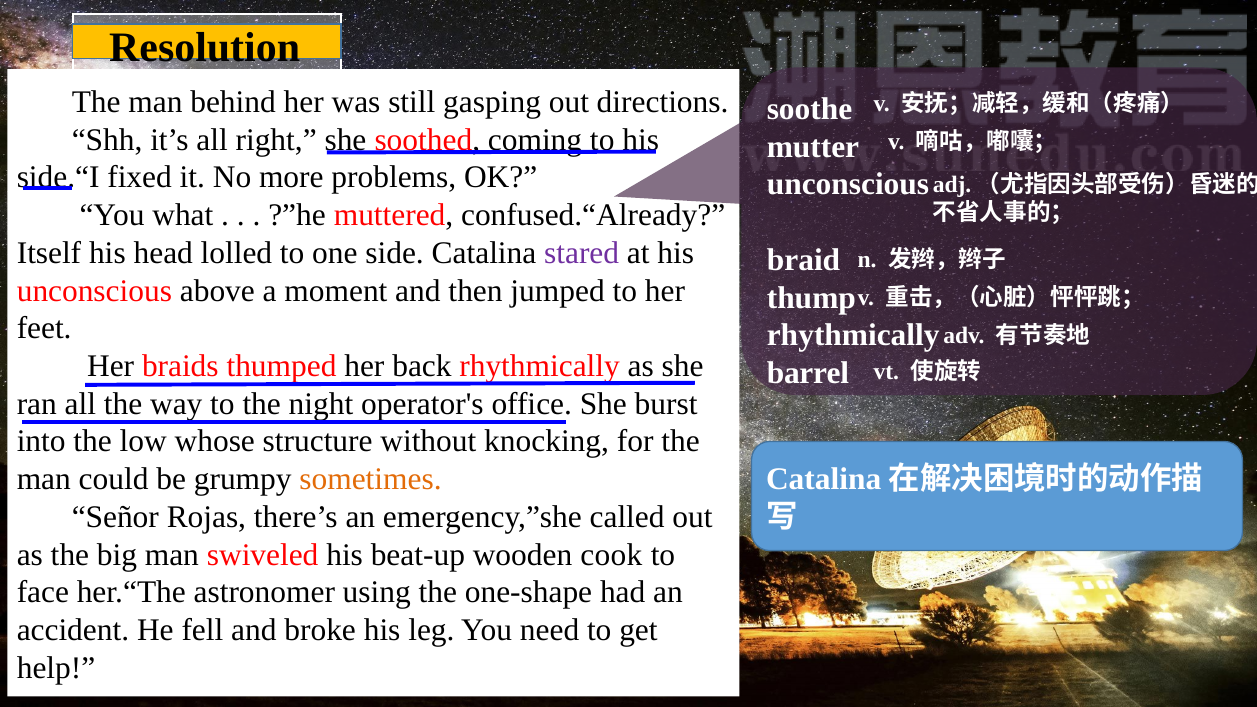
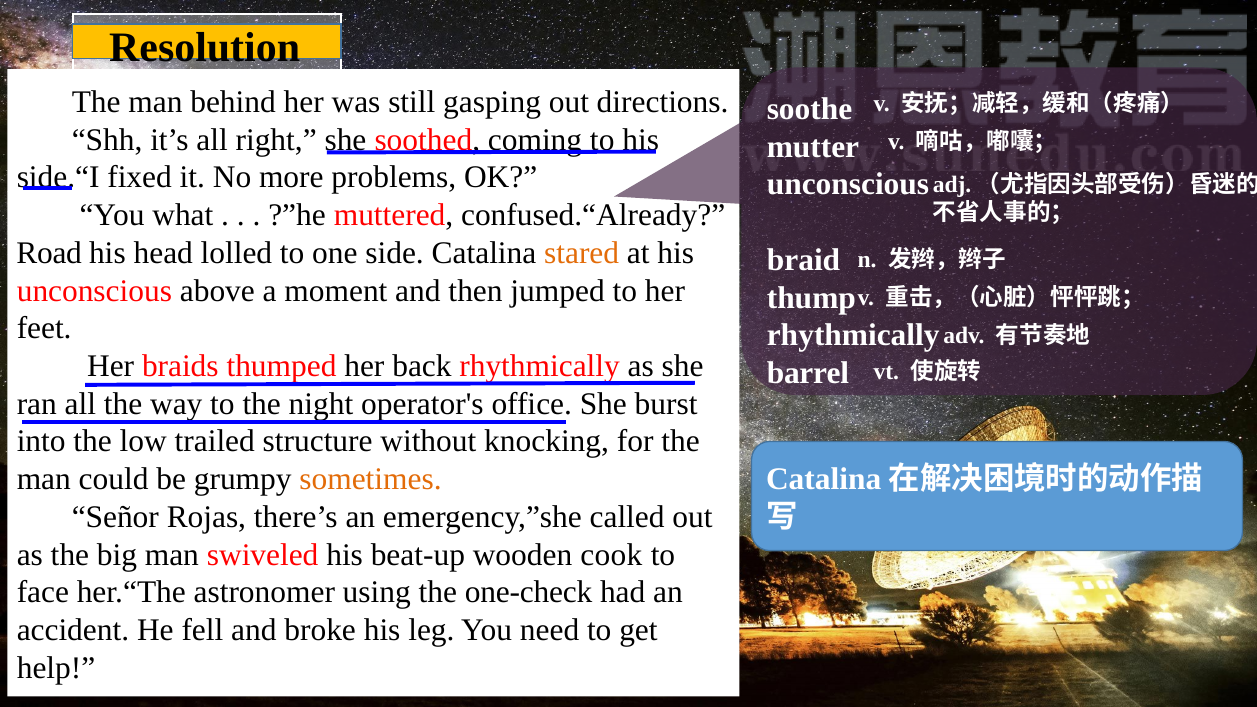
Itself: Itself -> Road (49, 253)
stared colour: purple -> orange (582, 253)
whose: whose -> trailed (215, 442)
one-shape: one-shape -> one-check (529, 592)
